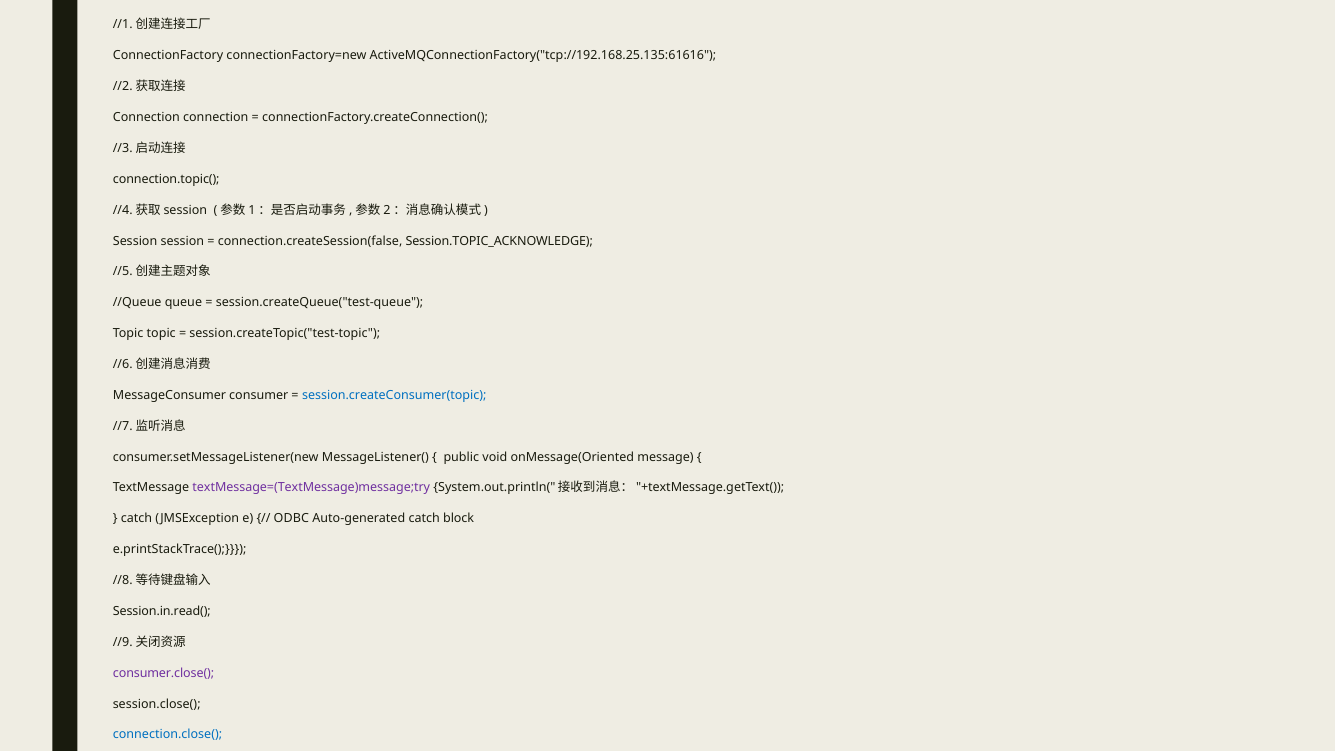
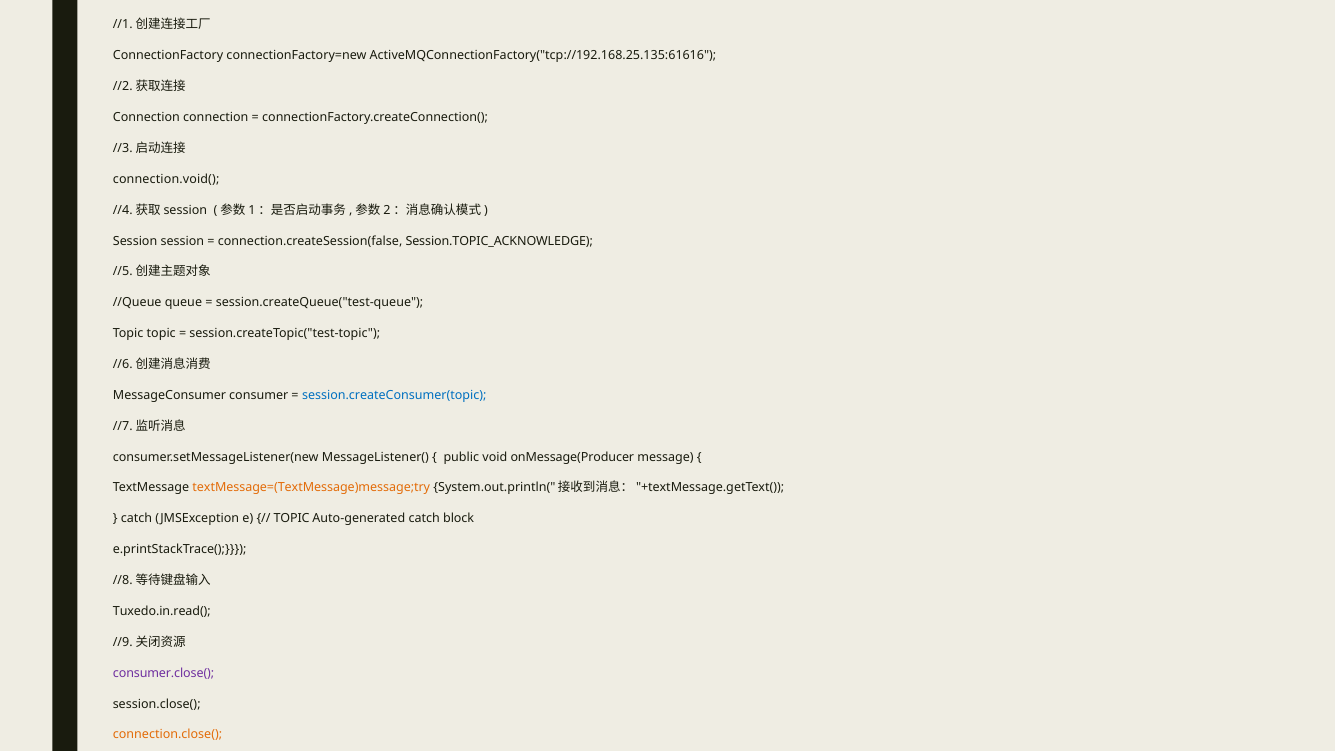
connection.topic(: connection.topic( -> connection.void( (166, 179)
onMessage(Oriented: onMessage(Oriented -> onMessage(Producer (572, 457)
textMessage=(TextMessage)message;try colour: purple -> orange (311, 488)
ODBC: ODBC -> TOPIC (292, 519)
Session.in.read(: Session.in.read( -> Tuxedo.in.read( (162, 611)
connection.close( colour: blue -> orange (168, 735)
